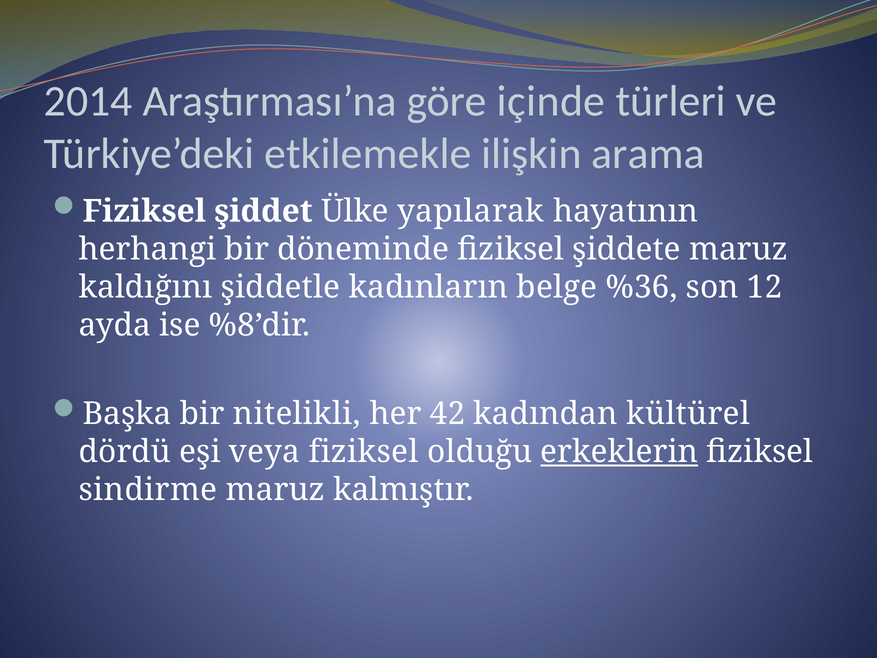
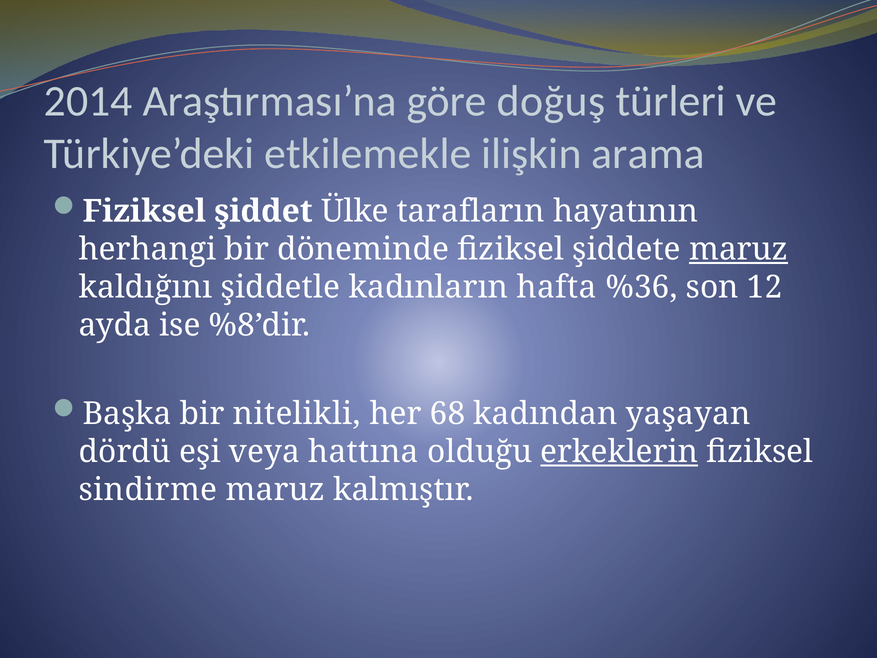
içinde: içinde -> doğuş (551, 101)
yapılarak: yapılarak -> tarafların (471, 211)
maruz underline: none -> present (739, 249)
belge: belge -> hafta (557, 287)
42: 42 -> 68 (448, 414)
kültürel: kültürel -> yaşayan (688, 414)
veya fiziksel: fiziksel -> hattına (363, 452)
